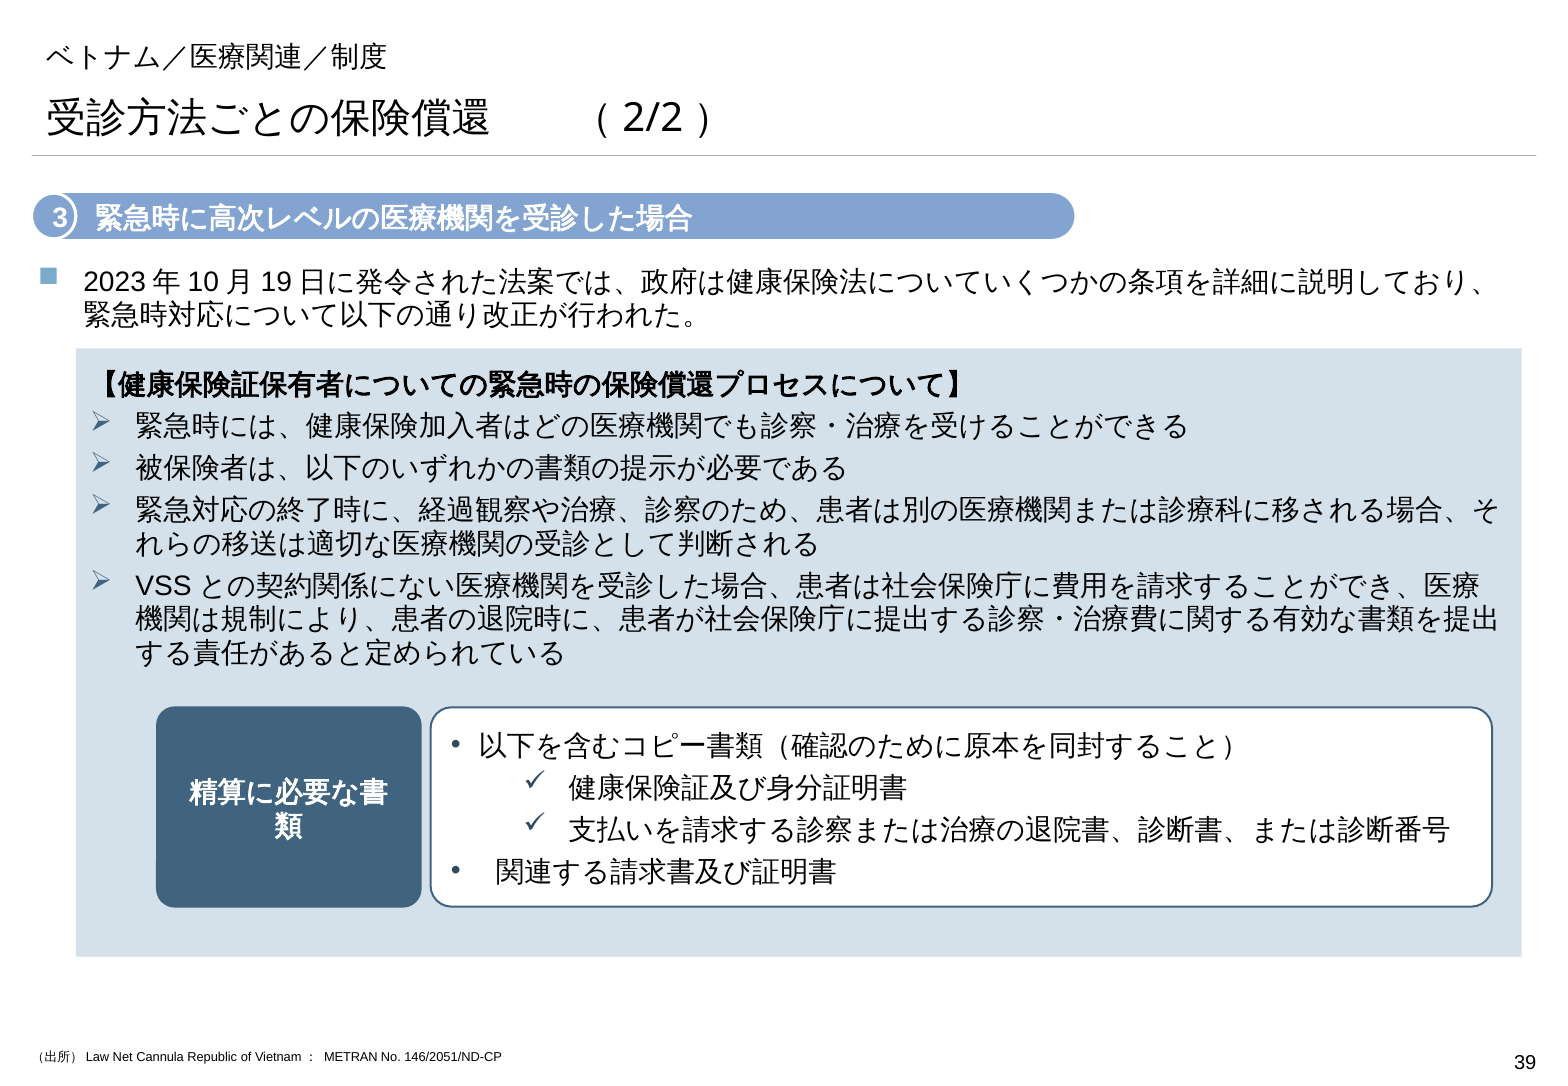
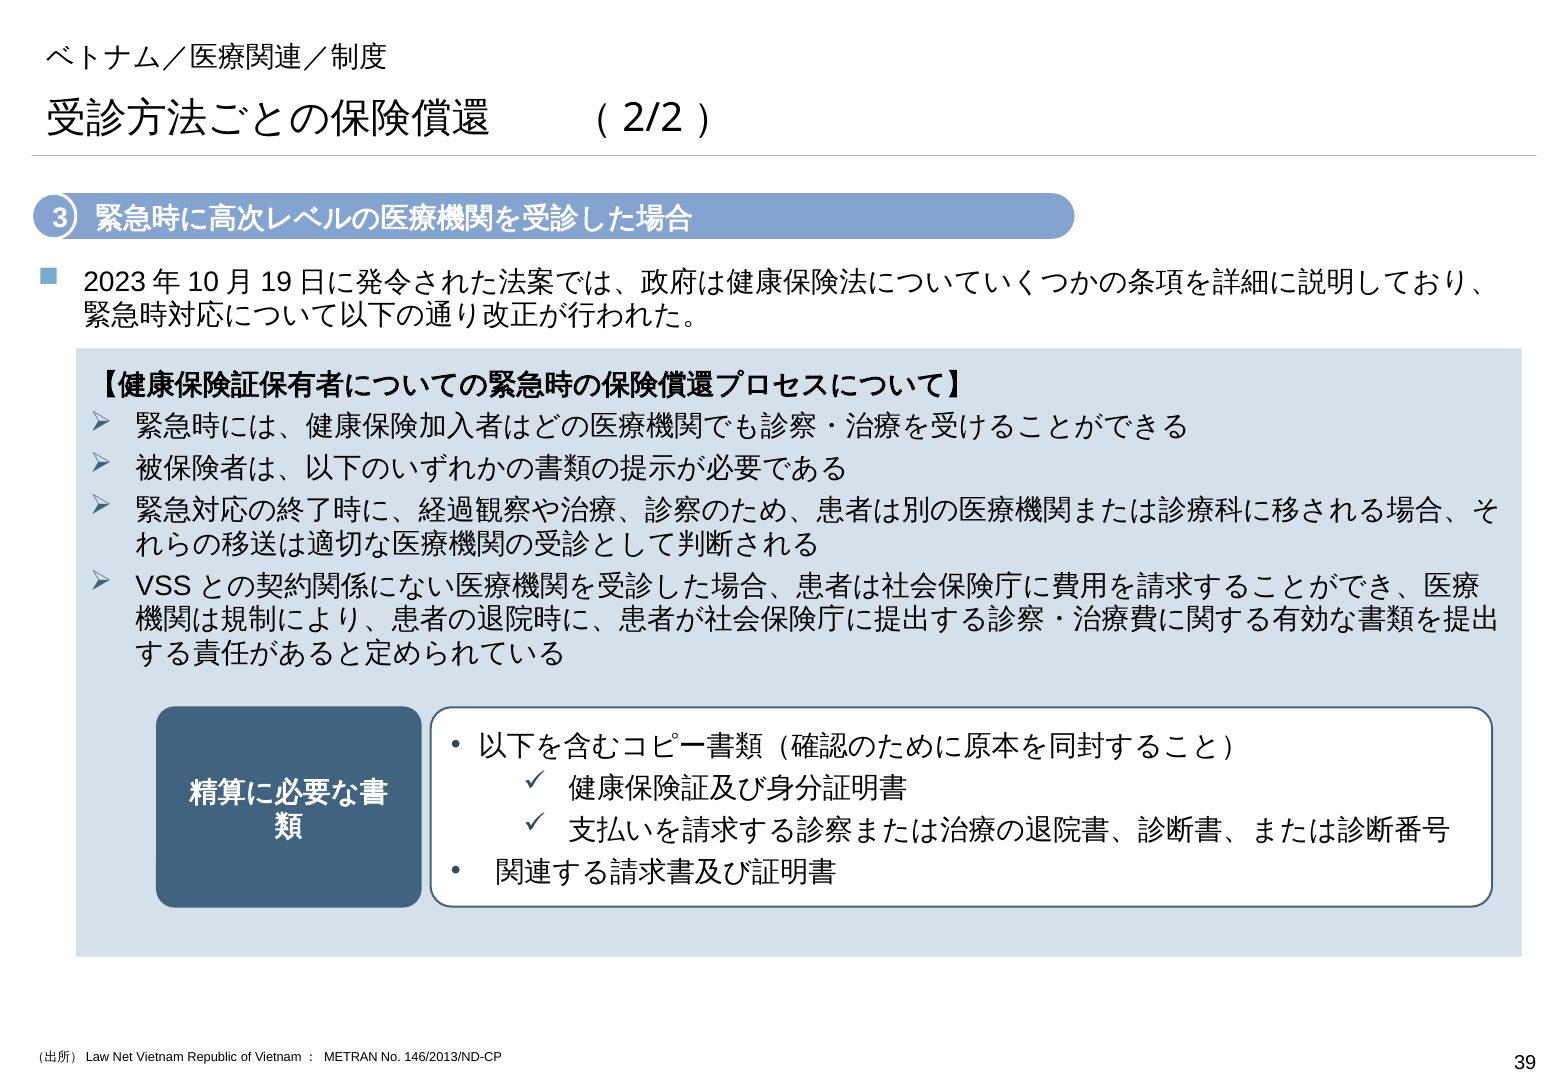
Cannula: Cannula -> Vietnam (160, 1057)
146/2051/ND-CP: 146/2051/ND-CP -> 146/2013/ND-CP (453, 1057)
